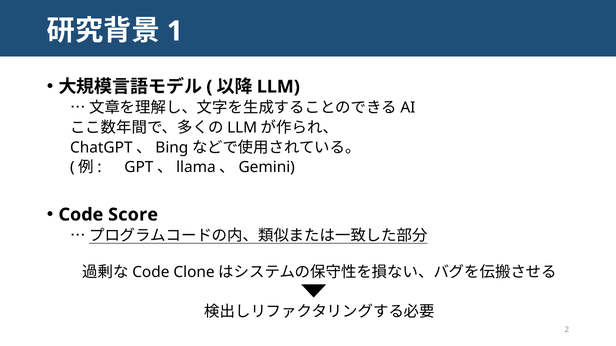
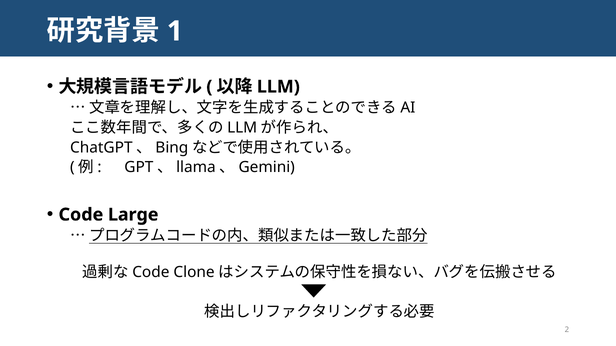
Score: Score -> Large (133, 215)
